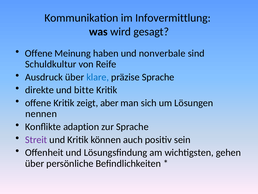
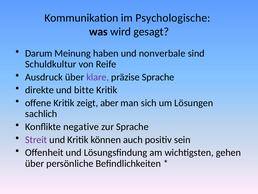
Infovermittlung: Infovermittlung -> Psychologische (173, 18)
Offene: Offene -> Darum (39, 53)
klare colour: blue -> purple (98, 77)
nennen: nennen -> sachlich (41, 114)
adaption: adaption -> negative (81, 126)
